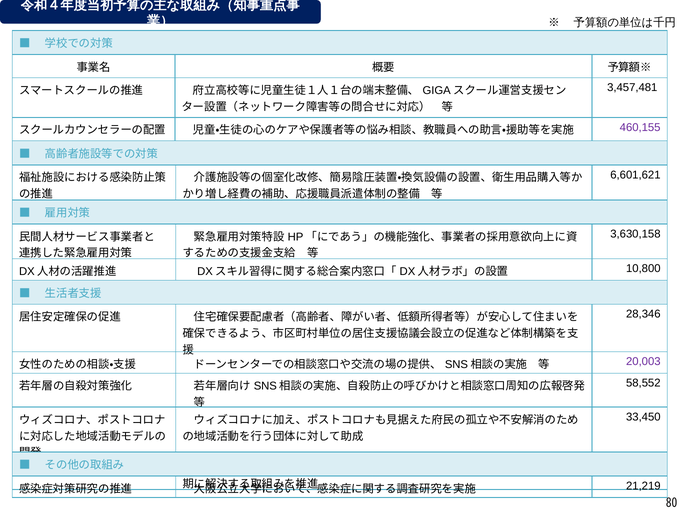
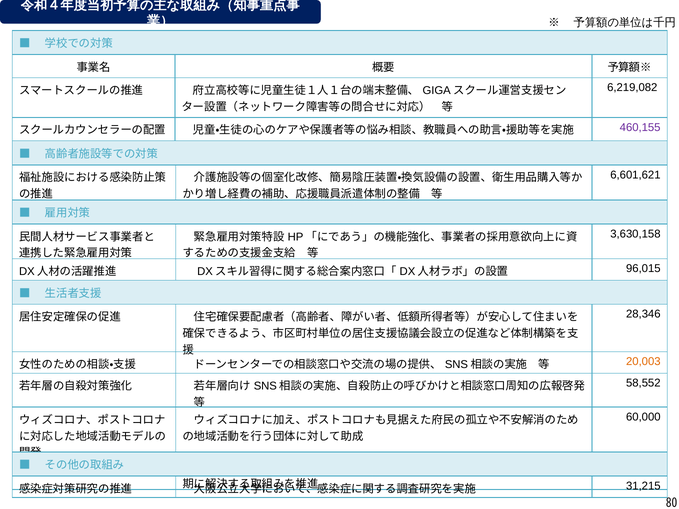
3,457,481: 3,457,481 -> 6,219,082 (632, 88)
10,800: 10,800 -> 96,015 (643, 269)
20,003 colour: purple -> orange (643, 362)
33,450: 33,450 -> 60,000 (643, 417)
21,219: 21,219 -> 31,215 (643, 486)
